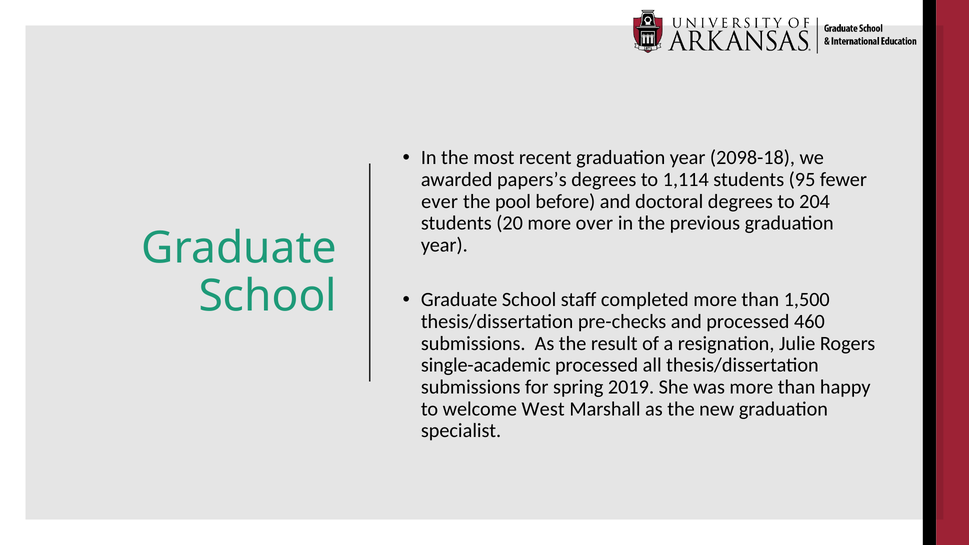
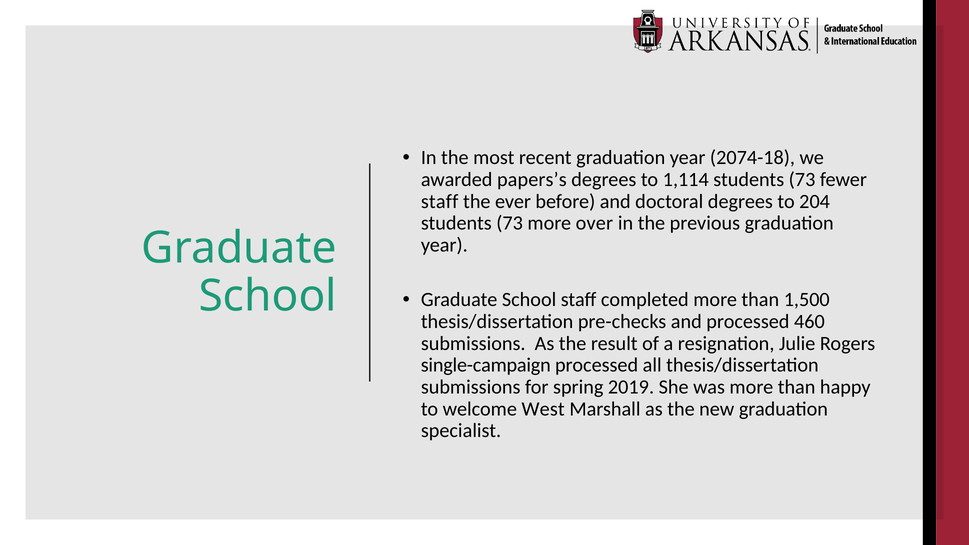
2098-18: 2098-18 -> 2074-18 (753, 158)
1,114 students 95: 95 -> 73 (802, 180)
ever: ever -> staff (440, 201)
pool: pool -> ever (513, 201)
20: 20 -> 73 (510, 223)
single-academic: single-academic -> single-campaign (486, 365)
